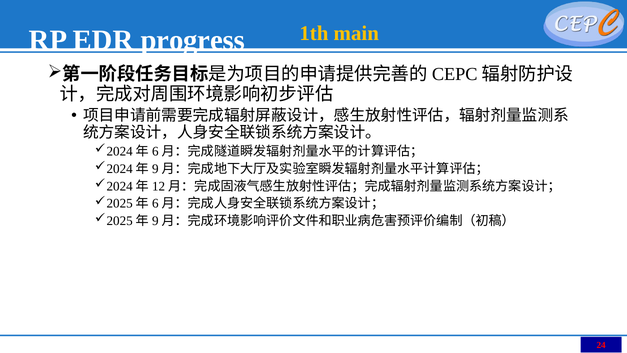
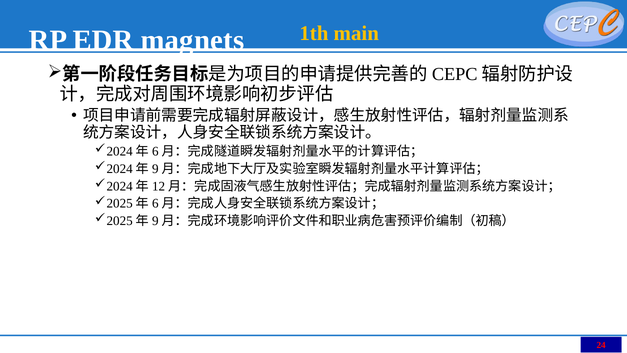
progress: progress -> magnets (193, 40)
